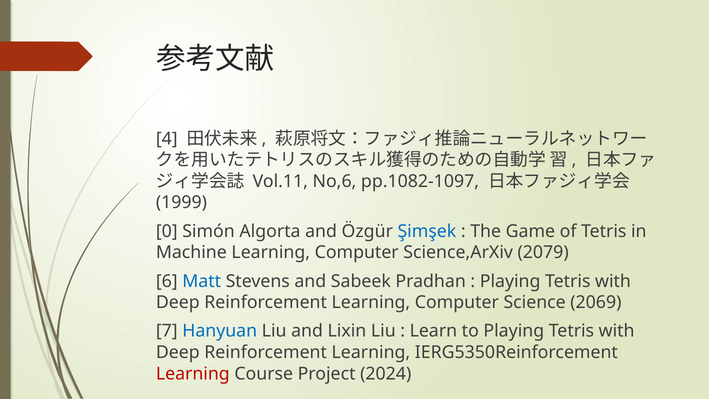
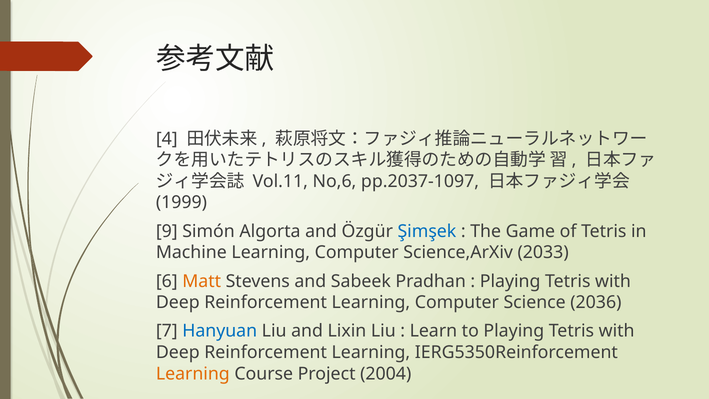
pp.1082-1097: pp.1082-1097 -> pp.2037-1097 (420, 181)
0: 0 -> 9 (167, 231)
2079: 2079 -> 2033 (543, 252)
Matt colour: blue -> orange (202, 281)
2069: 2069 -> 2036 (596, 302)
Learning colour: red -> orange (193, 373)
2024: 2024 -> 2004 (386, 373)
